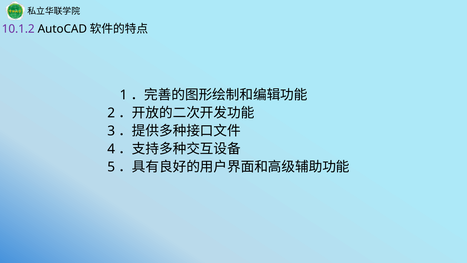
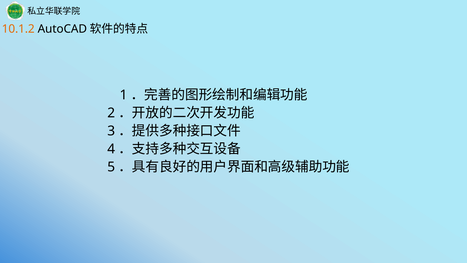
10.1.2 colour: purple -> orange (18, 29)
